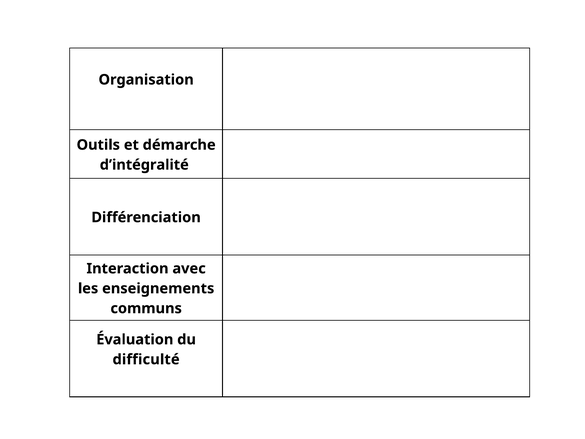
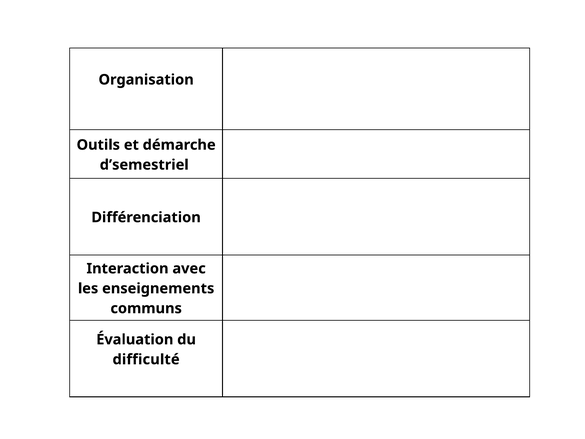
d’intégralité: d’intégralité -> d’semestriel (144, 165)
